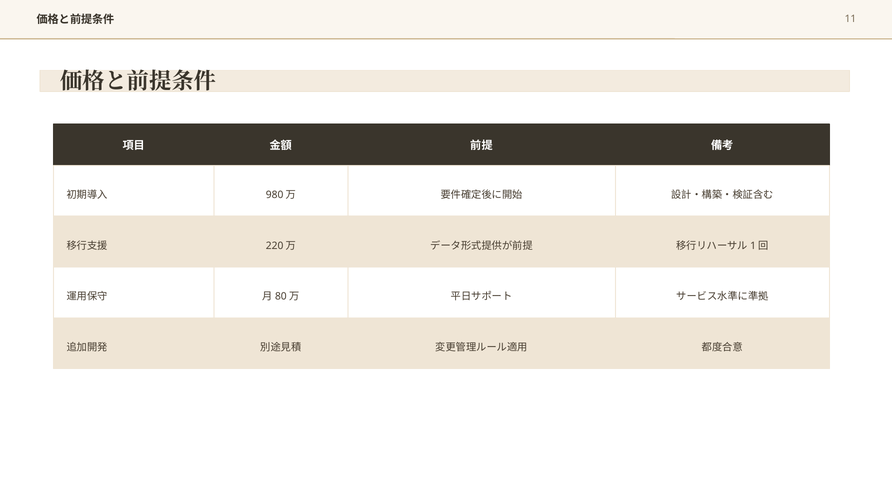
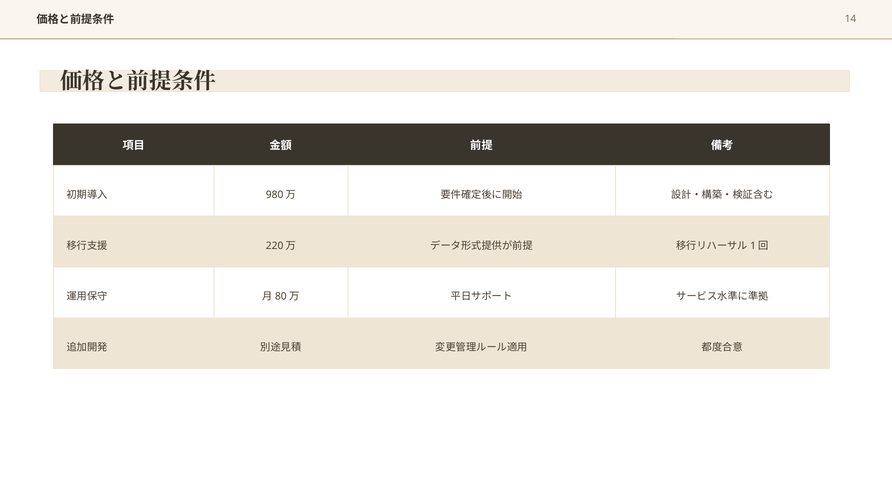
11: 11 -> 14 (851, 19)
